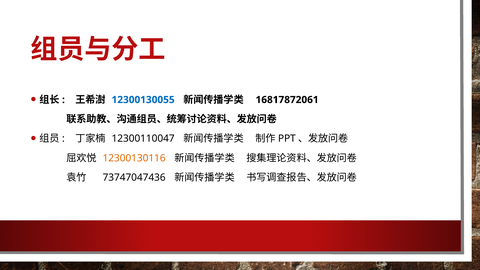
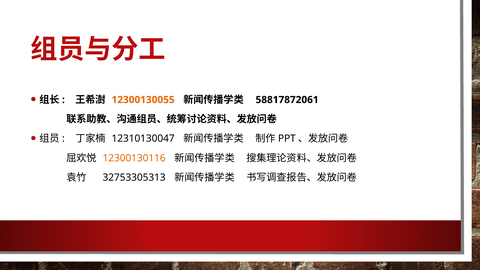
12300130055 colour: blue -> orange (143, 100)
16817872061: 16817872061 -> 58817872061 (287, 100)
12300110047: 12300110047 -> 12310130047 (143, 139)
73747047436: 73747047436 -> 32753305313 (134, 177)
